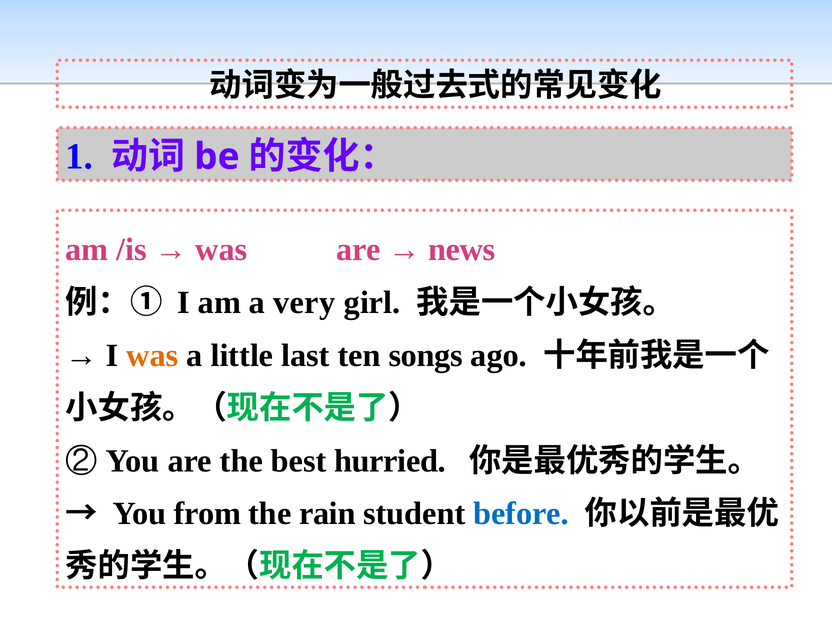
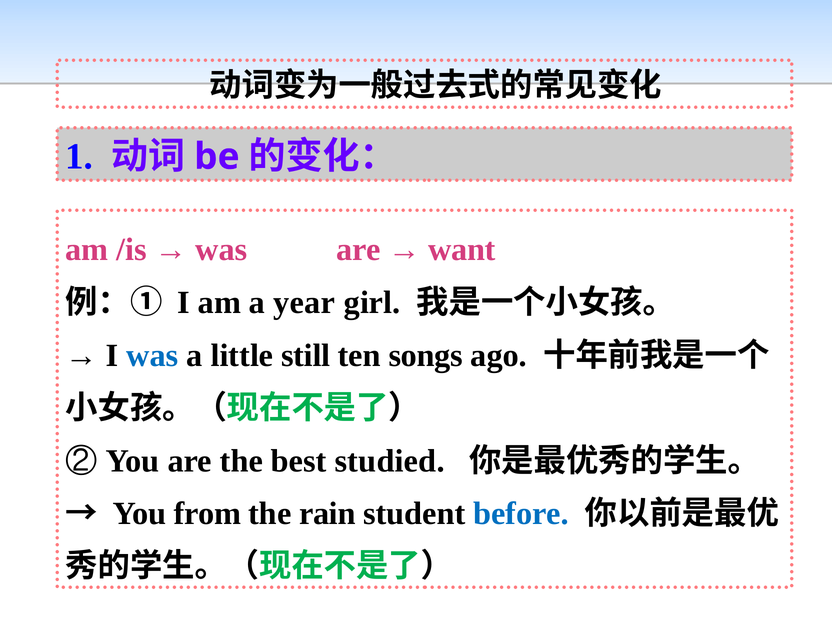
news: news -> want (462, 250)
very: very -> year (304, 303)
was colour: orange -> blue (152, 356)
last: last -> still (306, 356)
hurried: hurried -> studied (390, 461)
